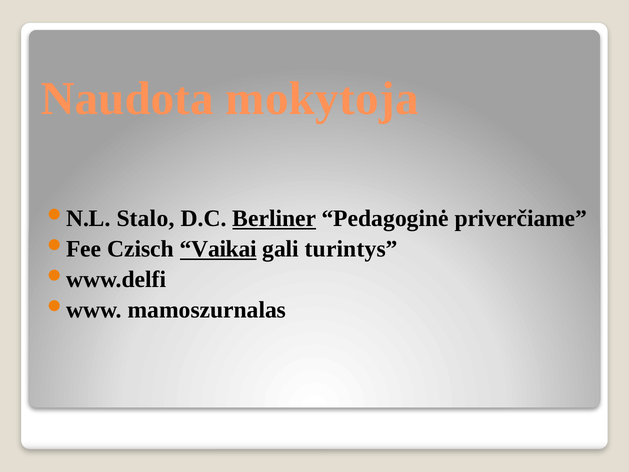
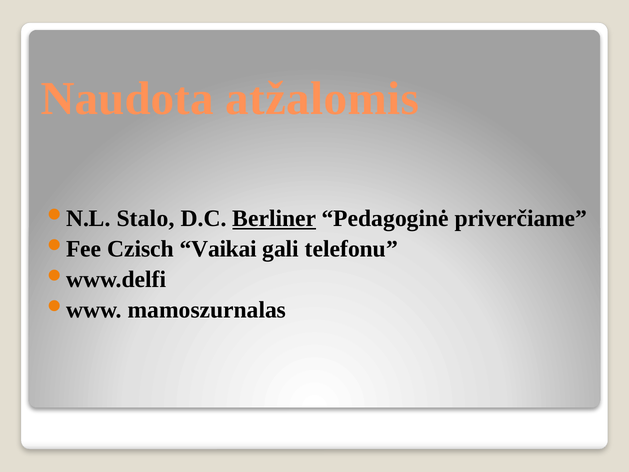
mokytoja: mokytoja -> atžalomis (322, 99)
Vaikai underline: present -> none (218, 249)
turintys: turintys -> telefonu (351, 249)
